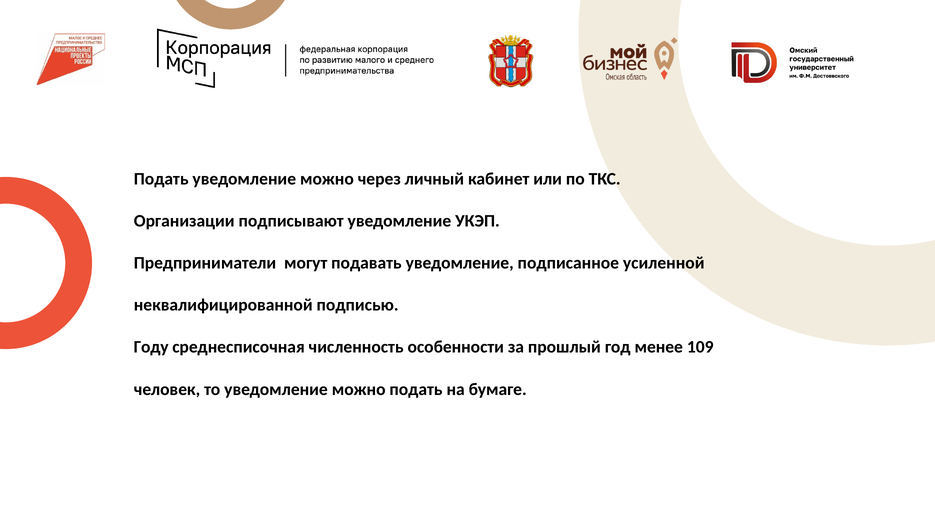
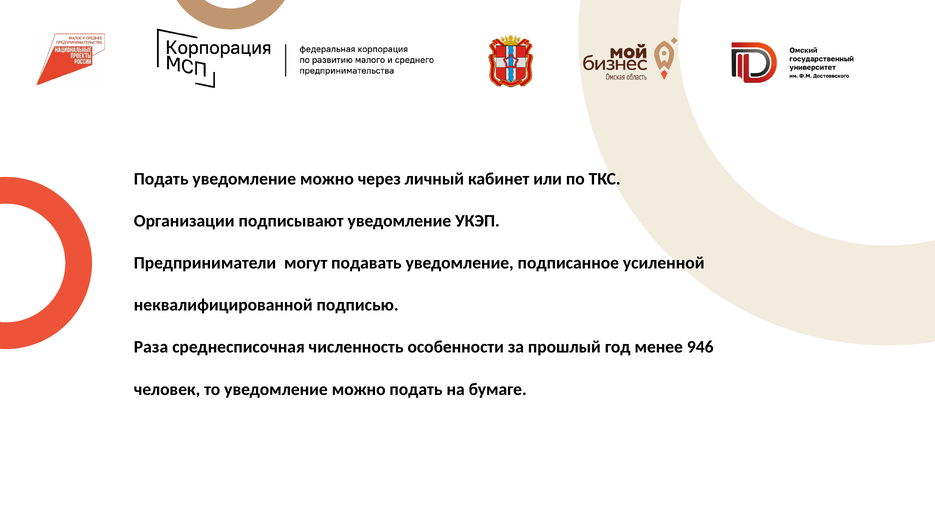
Году: Году -> Раза (151, 347)
109: 109 -> 946 (700, 347)
